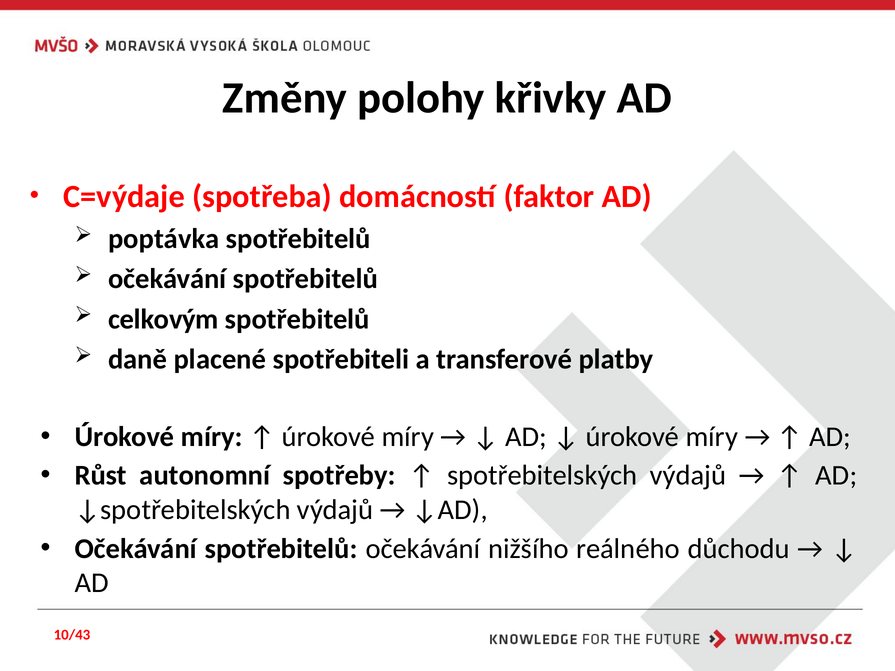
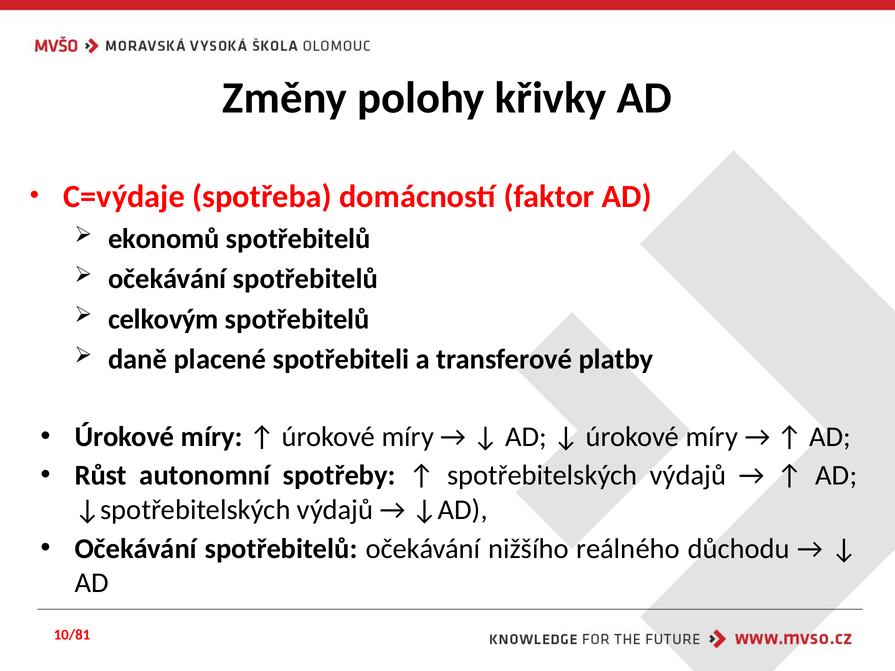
poptávka: poptávka -> ekonomů (164, 239)
10/43: 10/43 -> 10/81 (72, 635)
